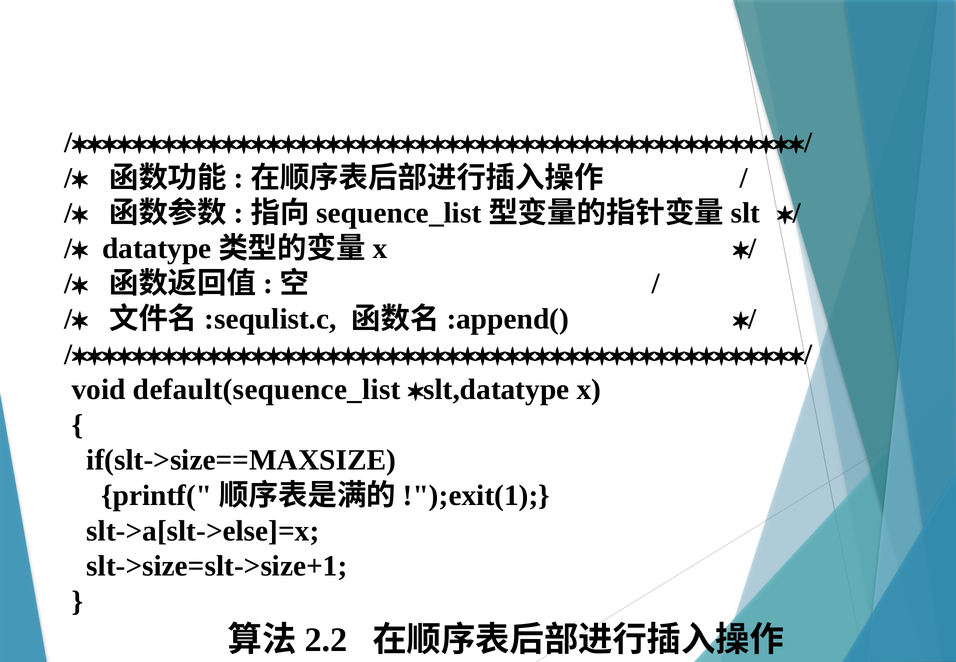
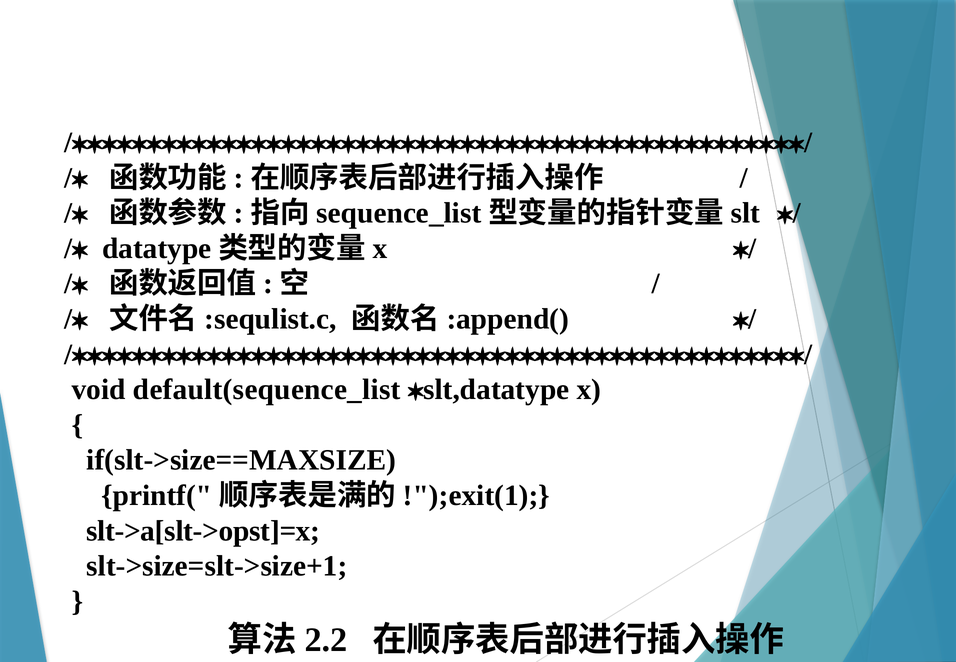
slt->a[slt->else]=x: slt->a[slt->else]=x -> slt->a[slt->opst]=x (203, 531)
